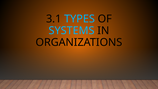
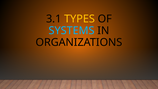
TYPES colour: light blue -> yellow (80, 19)
